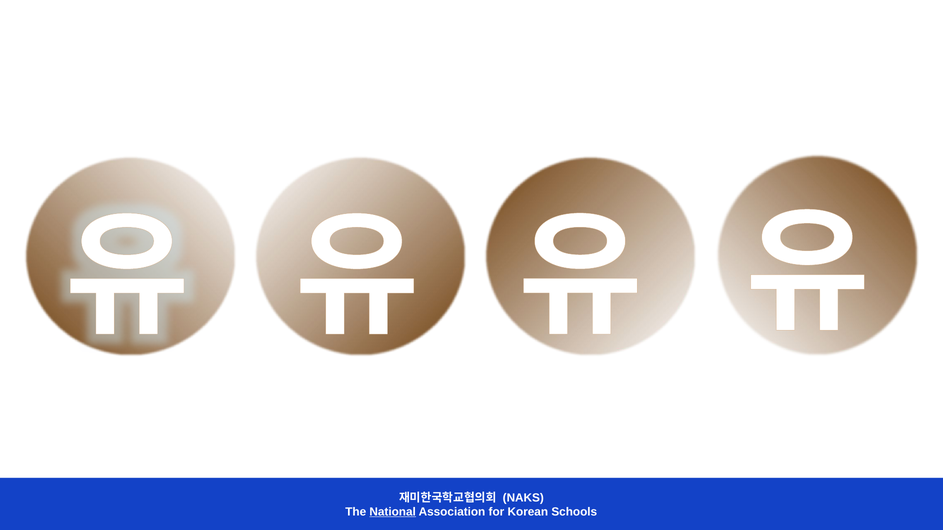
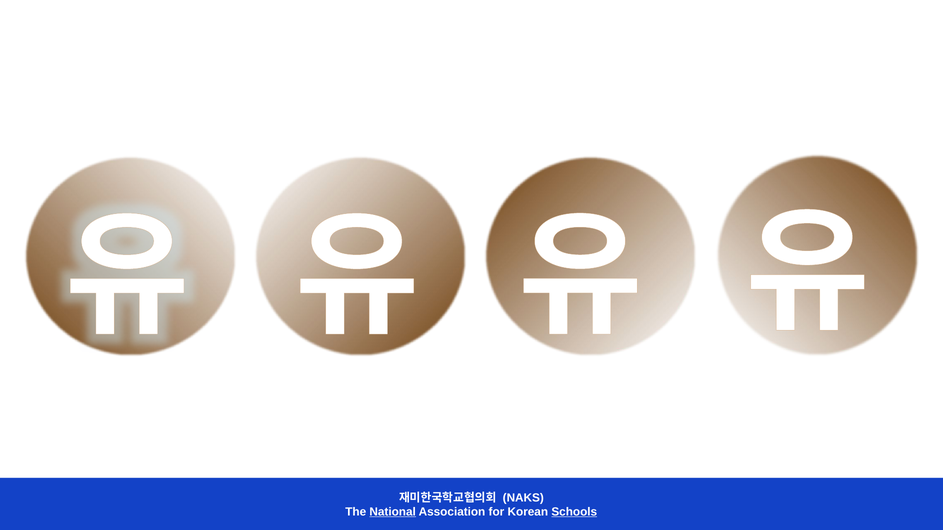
Schools underline: none -> present (574, 512)
